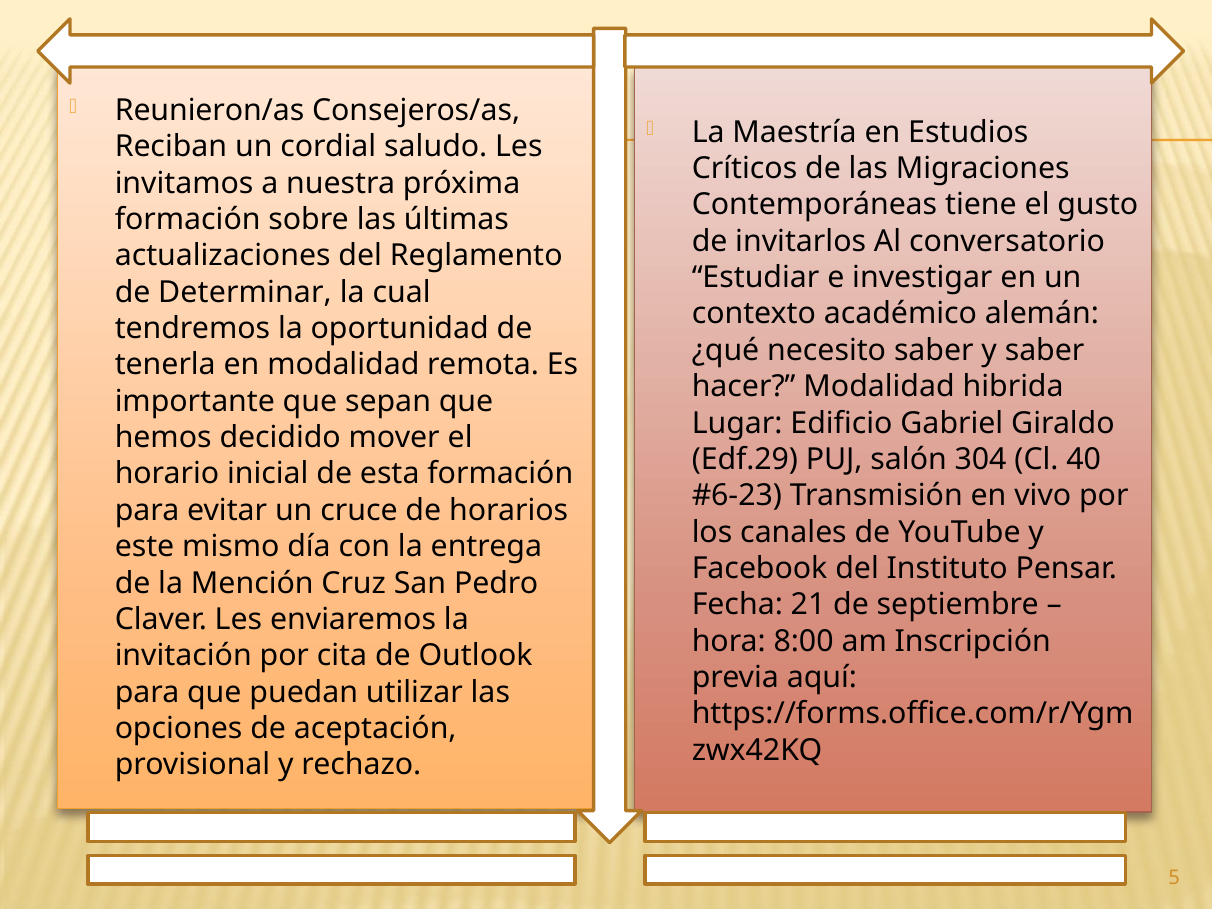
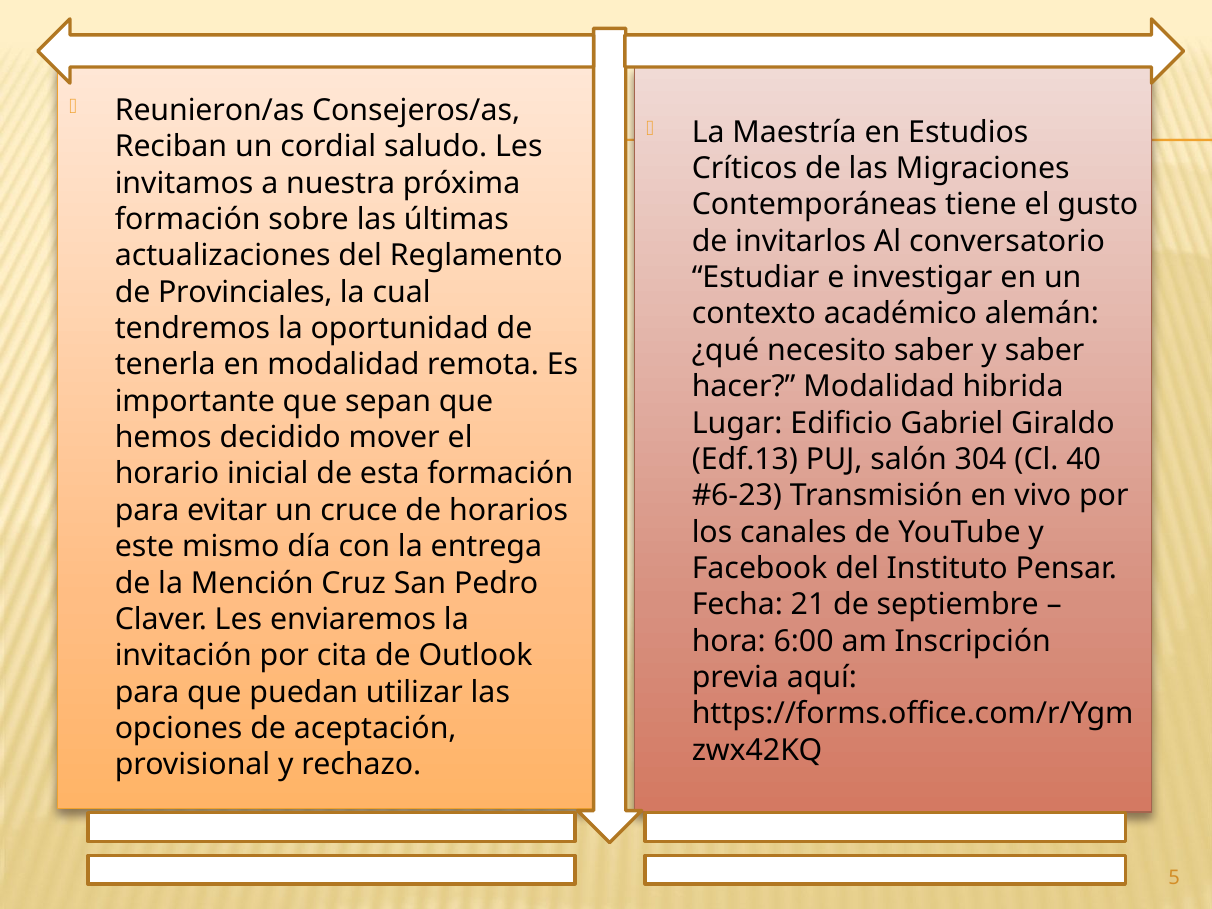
Determinar: Determinar -> Provinciales (245, 292)
Edf.29: Edf.29 -> Edf.13 (745, 459)
8:00: 8:00 -> 6:00 (804, 641)
